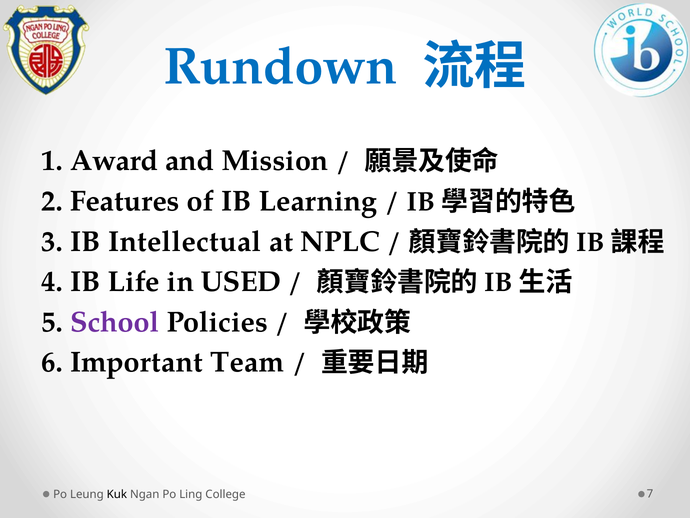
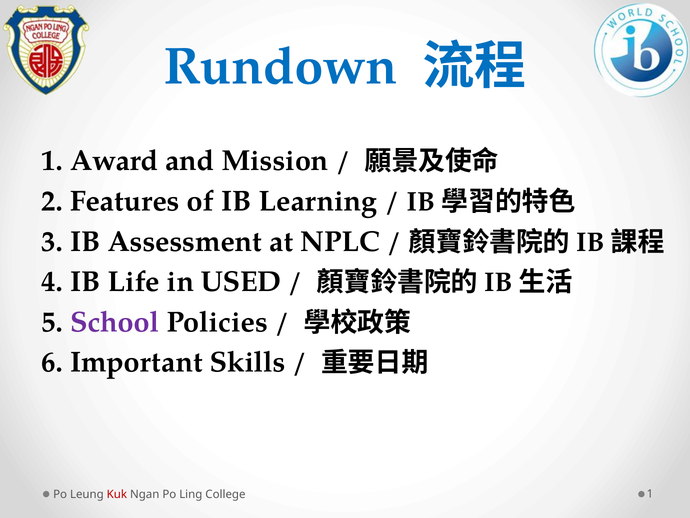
Intellectual: Intellectual -> Assessment (185, 241)
Team: Team -> Skills (248, 362)
Kuk colour: black -> red (117, 494)
College 7: 7 -> 1 (650, 493)
